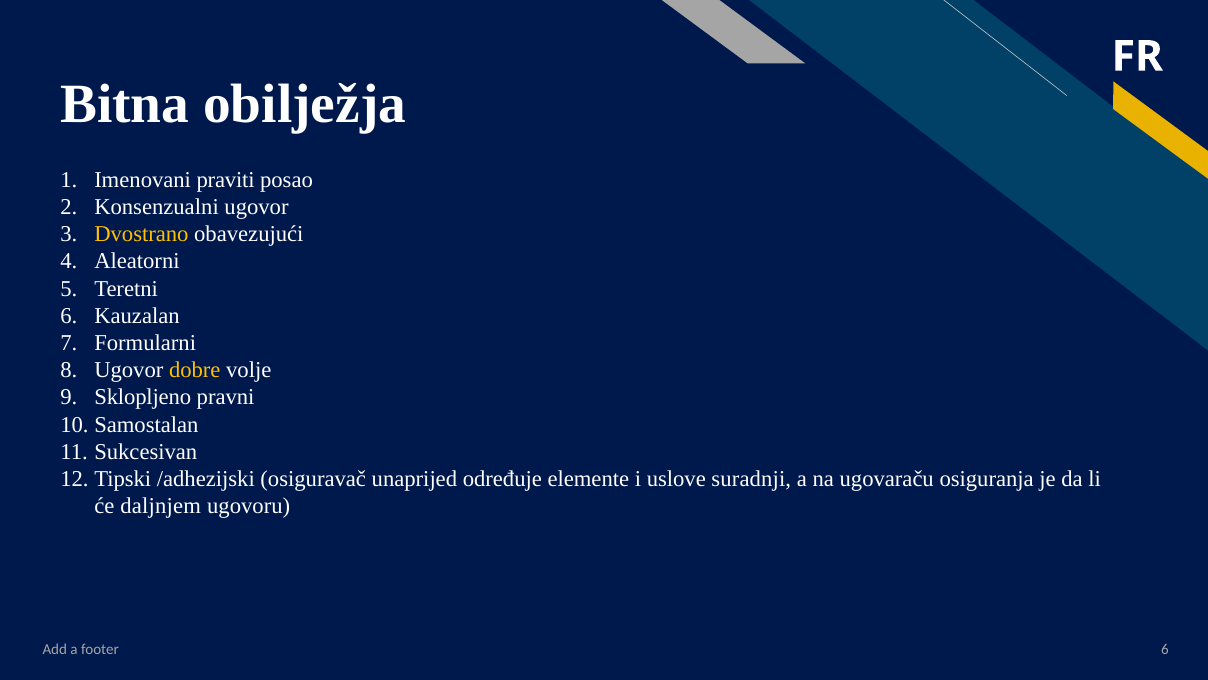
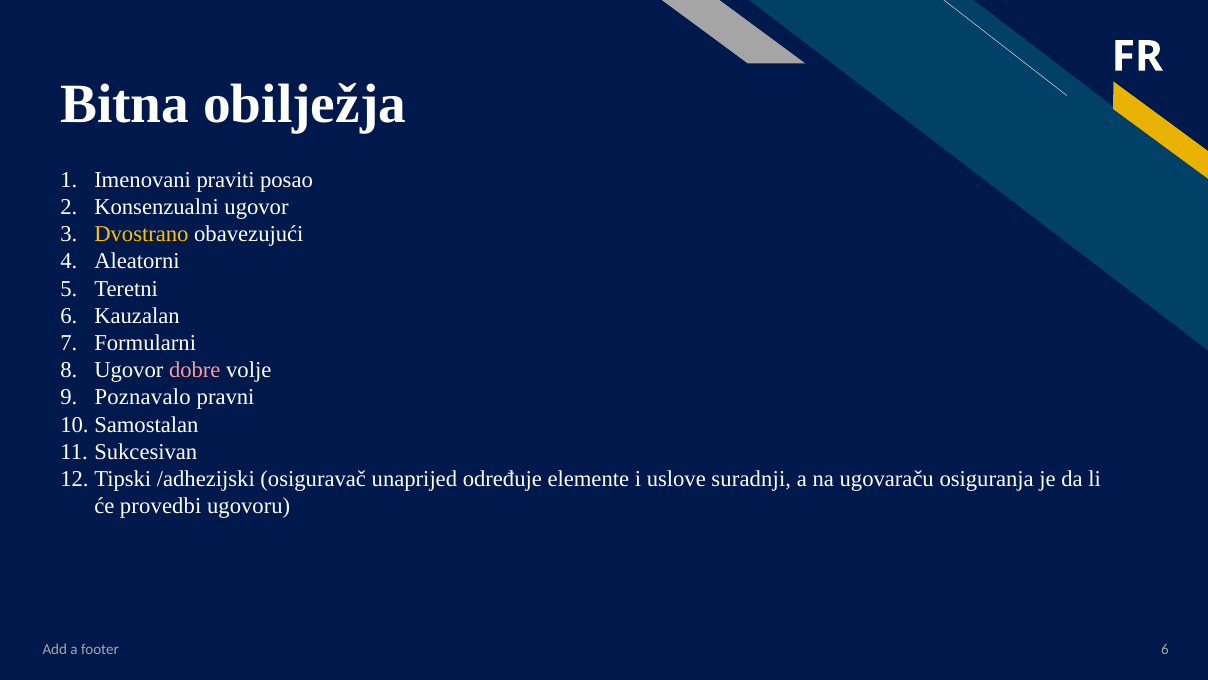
dobre colour: yellow -> pink (195, 370)
Sklopljeno: Sklopljeno -> Poznavalo (143, 397)
daljnjem: daljnjem -> provedbi (161, 506)
